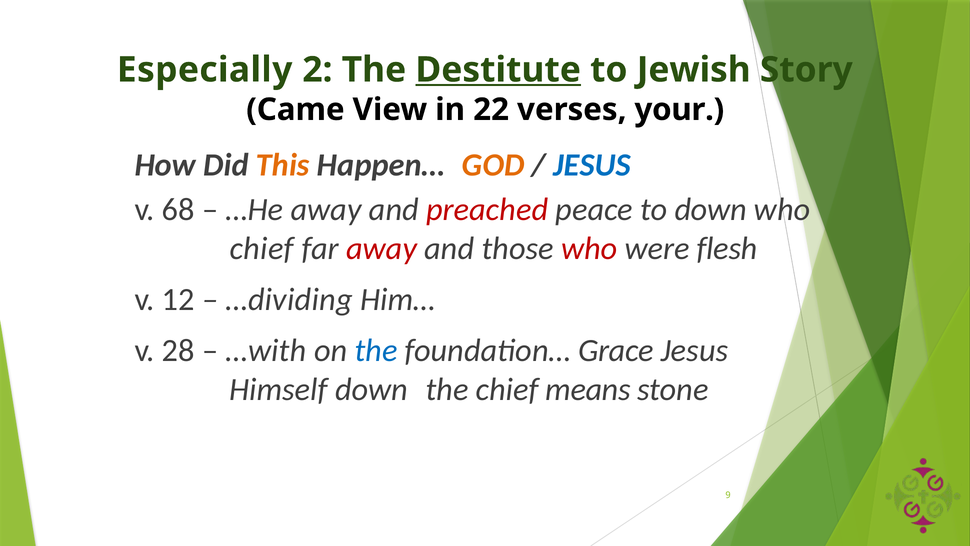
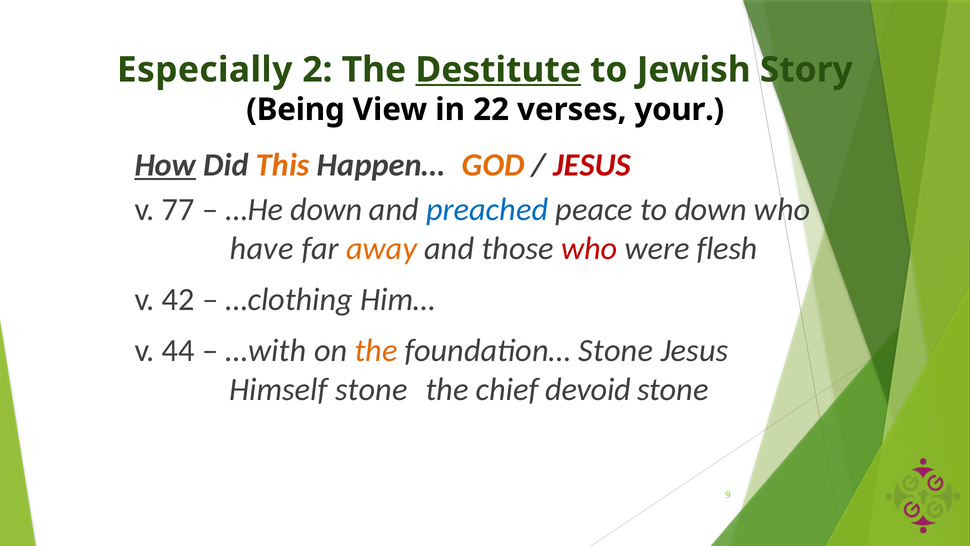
Came: Came -> Being (295, 110)
How underline: none -> present (165, 165)
JESUS colour: blue -> red (592, 165)
68: 68 -> 77 (178, 210)
…He away: away -> down (326, 210)
preached colour: red -> blue (487, 210)
chief: chief -> have (262, 249)
away colour: red -> orange (382, 249)
12: 12 -> 42 (178, 299)
…dividing: …dividing -> …clothing (289, 299)
28: 28 -> 44 (178, 350)
the colour: blue -> orange (376, 350)
foundation… Grace: Grace -> Stone (616, 350)
Himself down: down -> stone (371, 389)
means: means -> devoid (588, 389)
